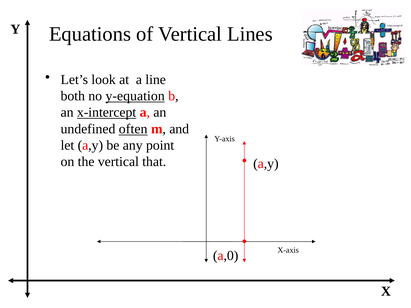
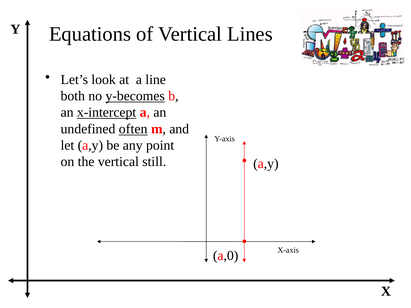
y-equation: y-equation -> y-becomes (135, 96)
that: that -> still (154, 162)
